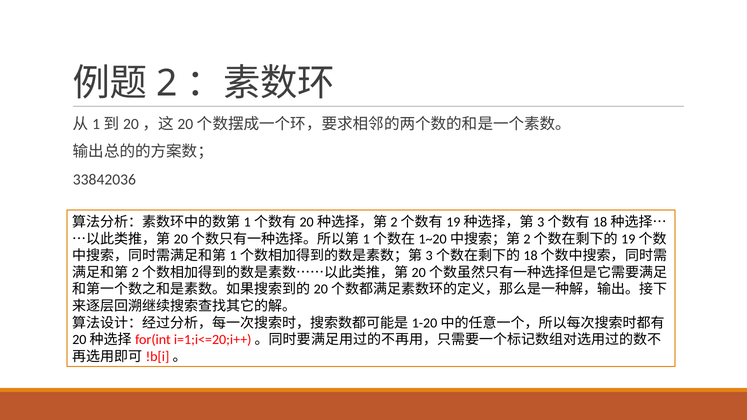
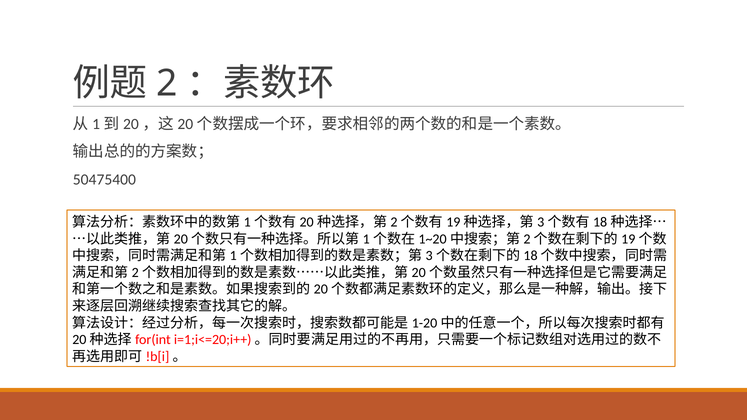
33842036: 33842036 -> 50475400 (104, 180)
